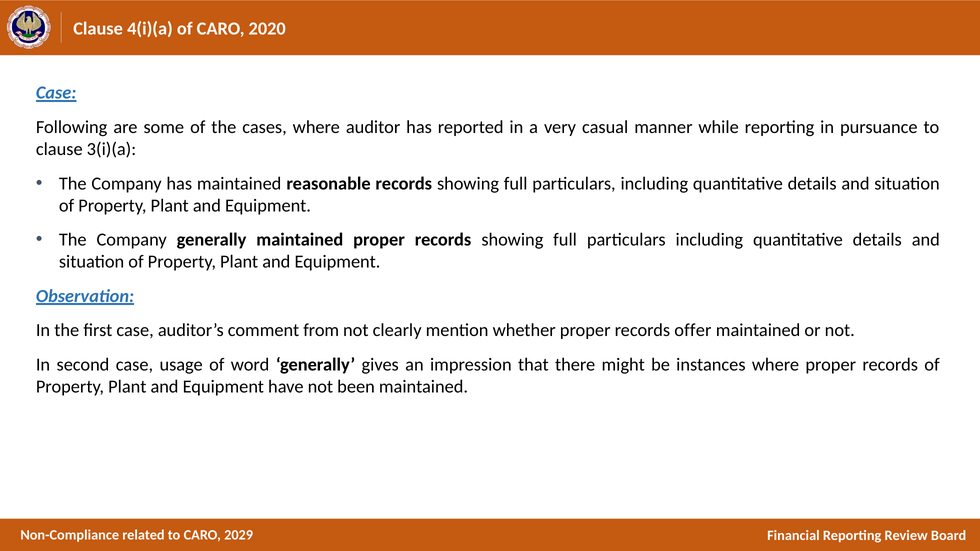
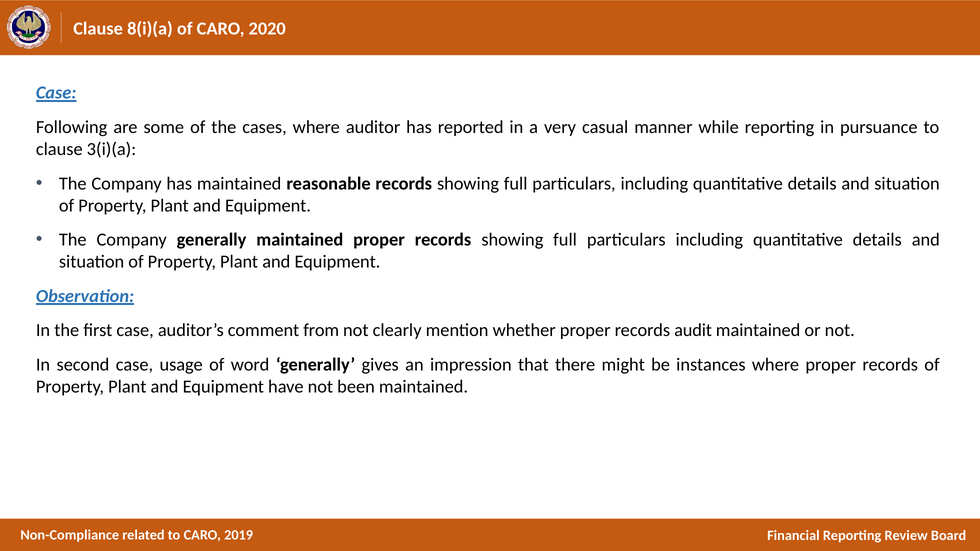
4(i)(a: 4(i)(a -> 8(i)(a (150, 29)
offer: offer -> audit (693, 331)
2029: 2029 -> 2019 (239, 535)
